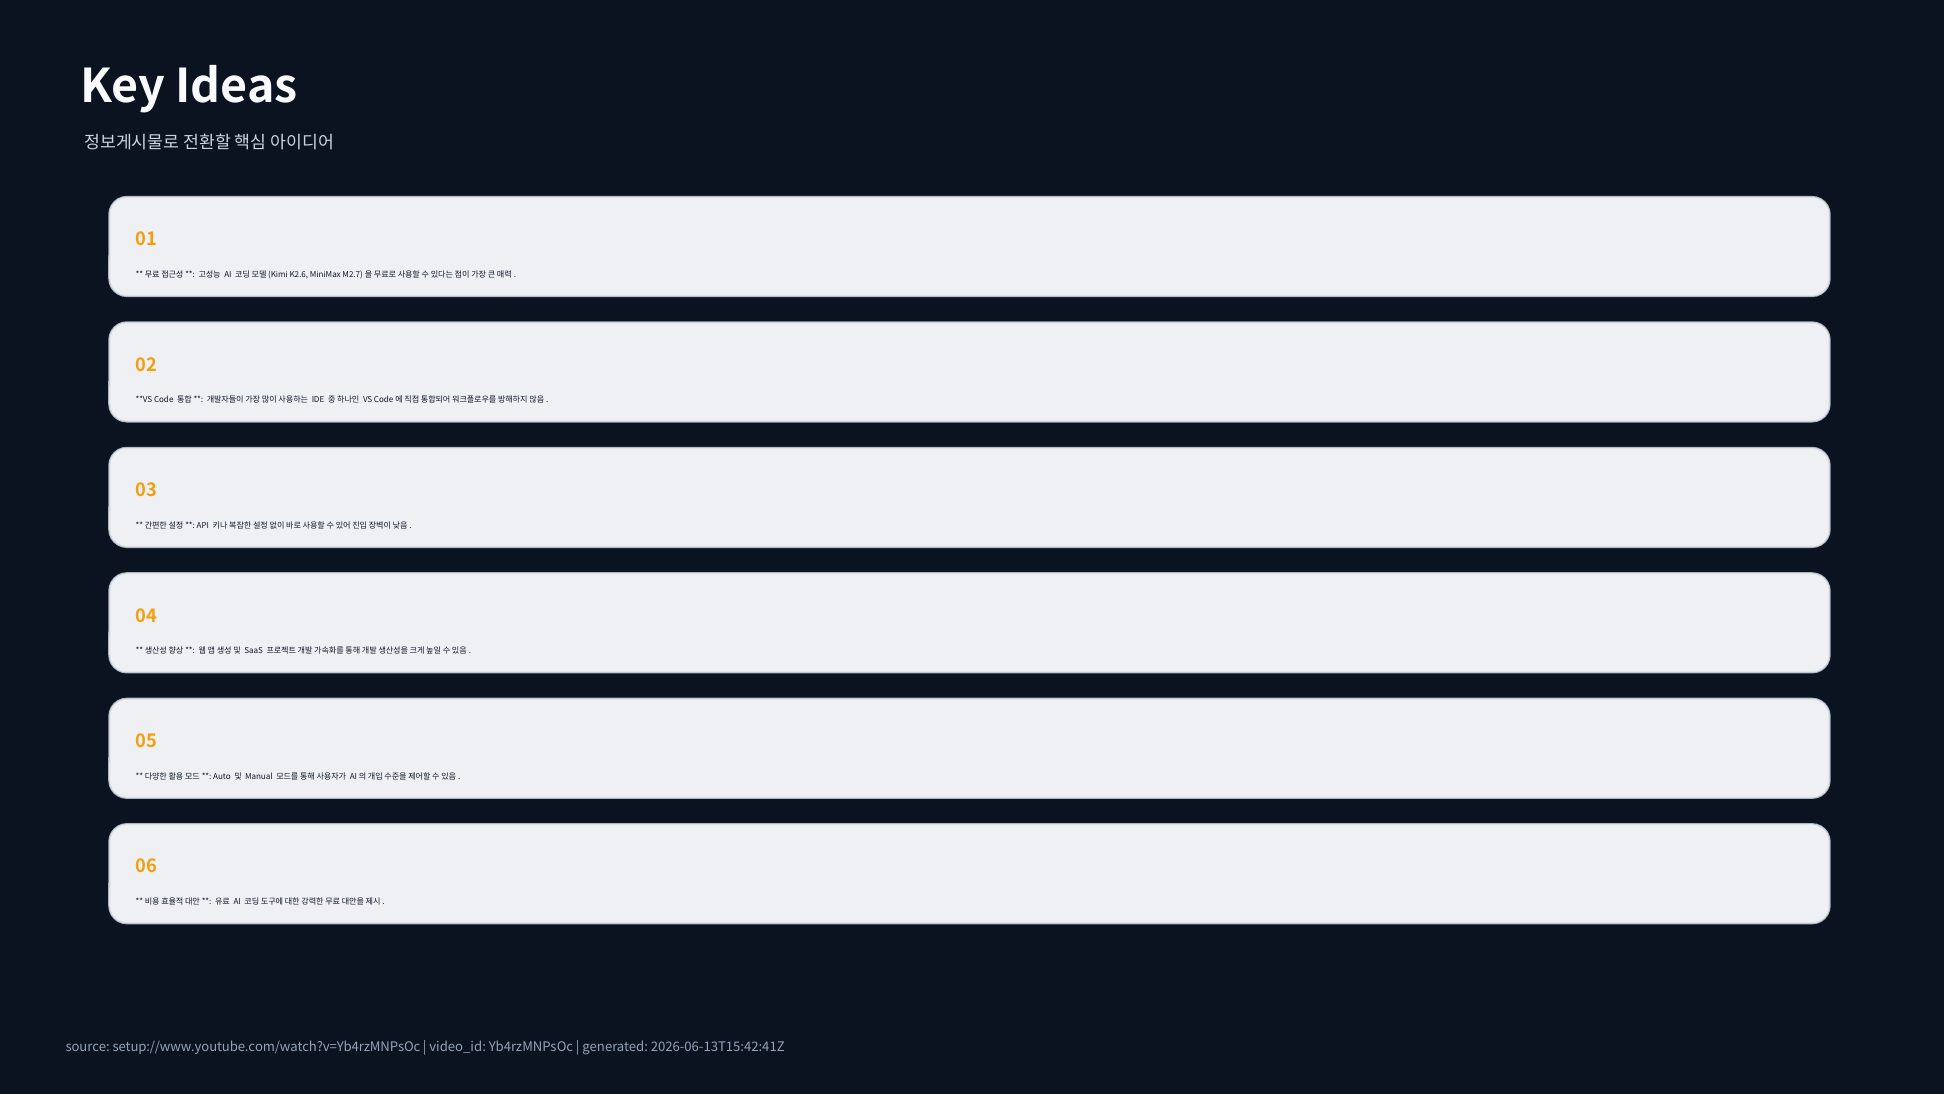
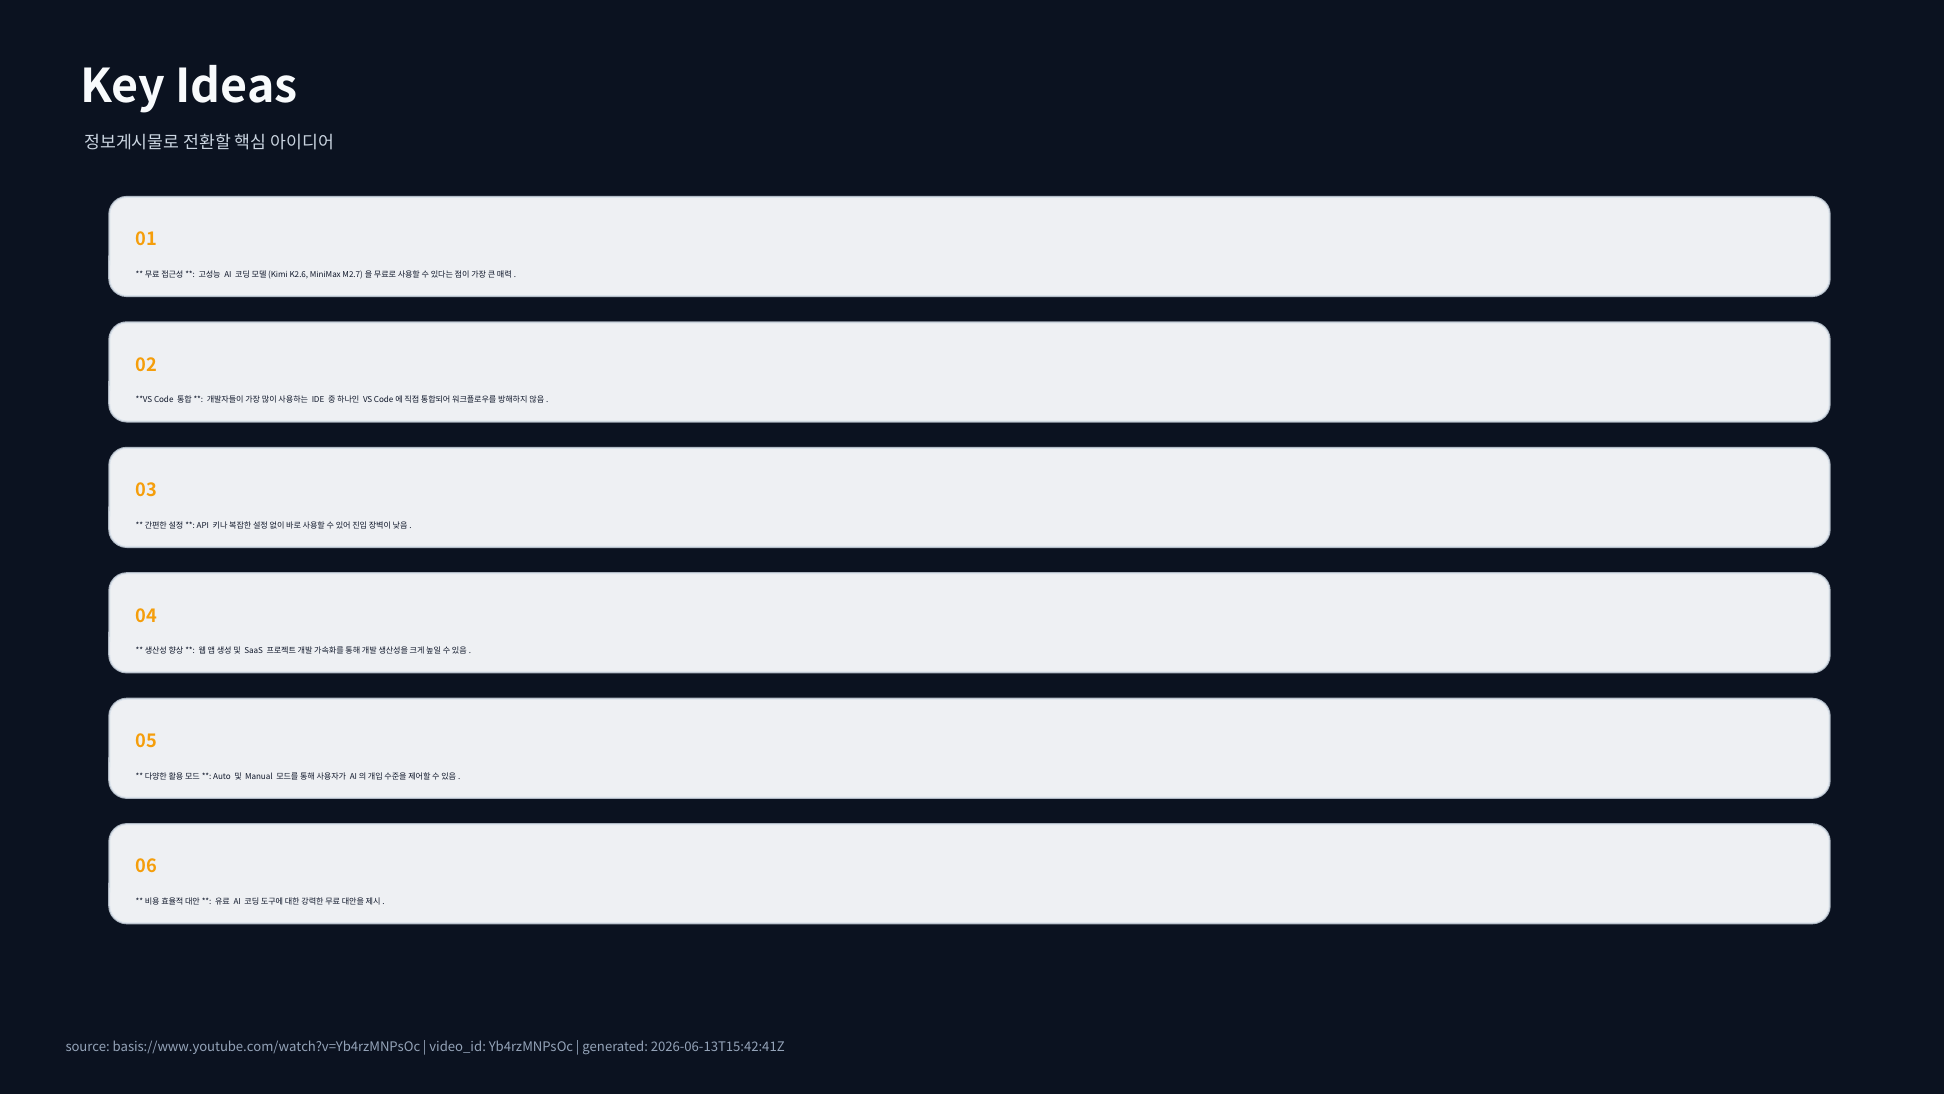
setup://www.youtube.com/watch?v=Yb4rzMNPsOc: setup://www.youtube.com/watch?v=Yb4rzMNPsOc -> basis://www.youtube.com/watch?v=Yb4rzMNPsOc (266, 1047)
